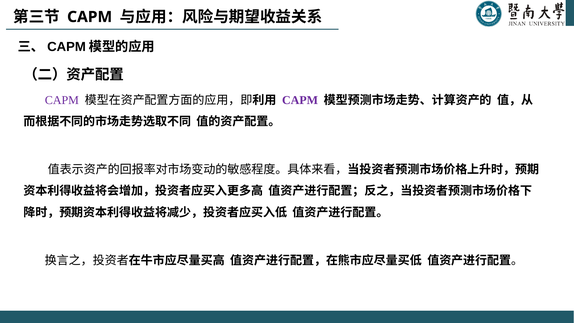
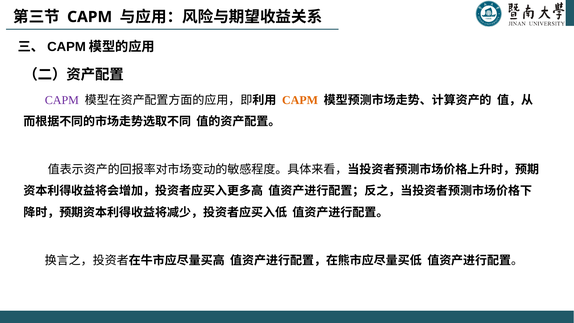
CAPM colour: purple -> orange (300, 100)
